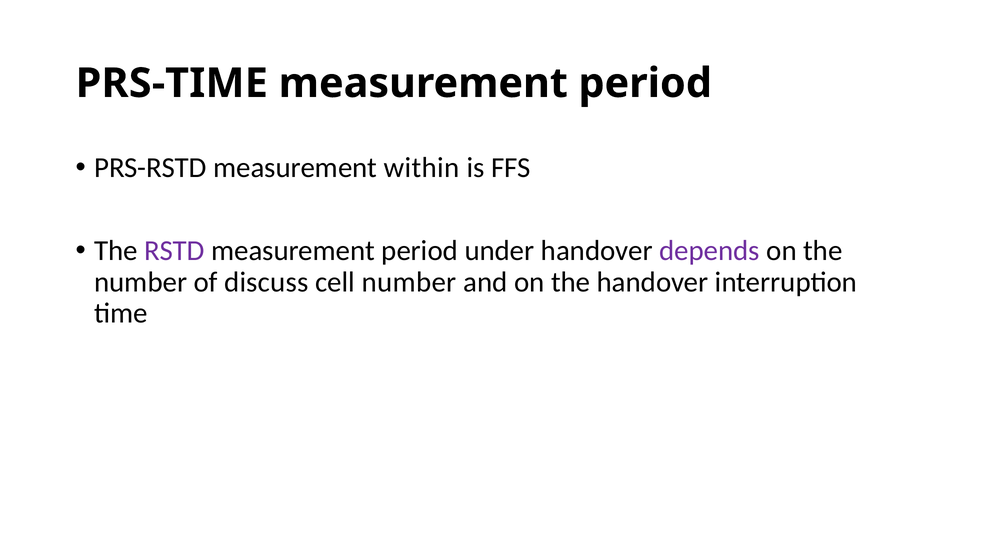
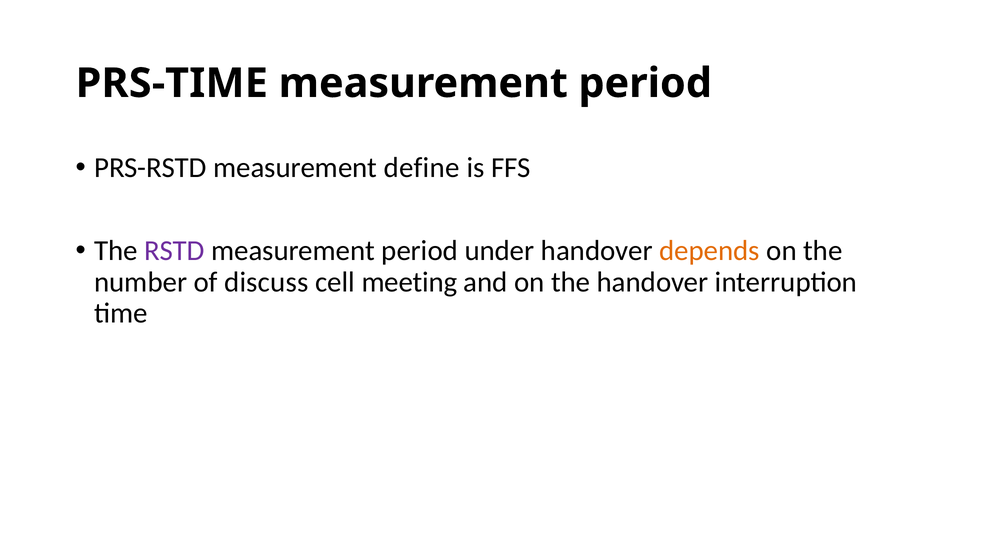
within: within -> define (422, 168)
depends colour: purple -> orange (709, 251)
cell number: number -> meeting (409, 282)
